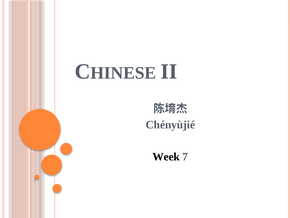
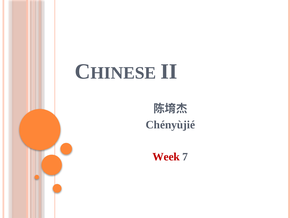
Week colour: black -> red (166, 156)
